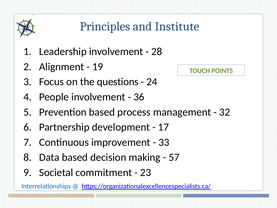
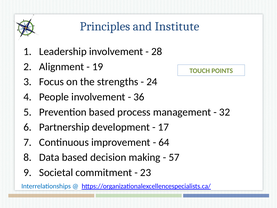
questions: questions -> strengths (118, 82)
33: 33 -> 64 (164, 142)
